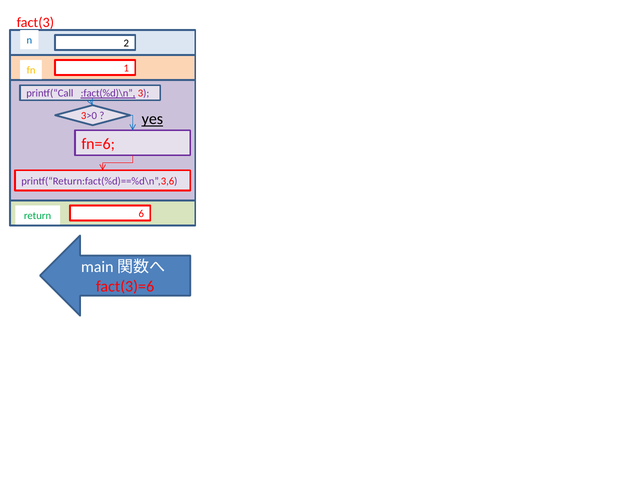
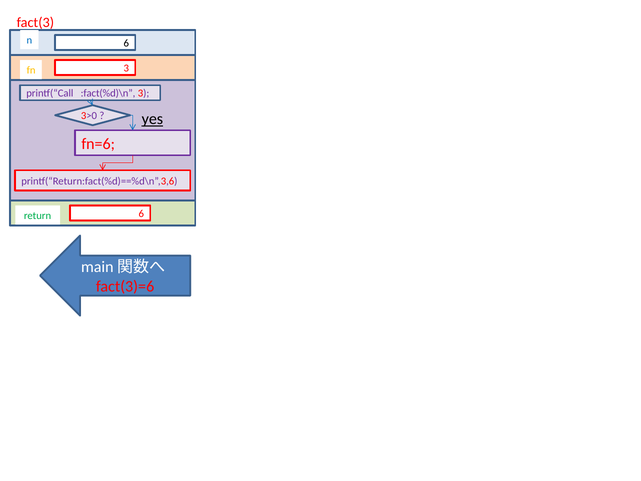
n 2: 2 -> 6 (126, 43)
fn 1: 1 -> 3 (126, 68)
:fact(%d)\n underline: present -> none (108, 93)
